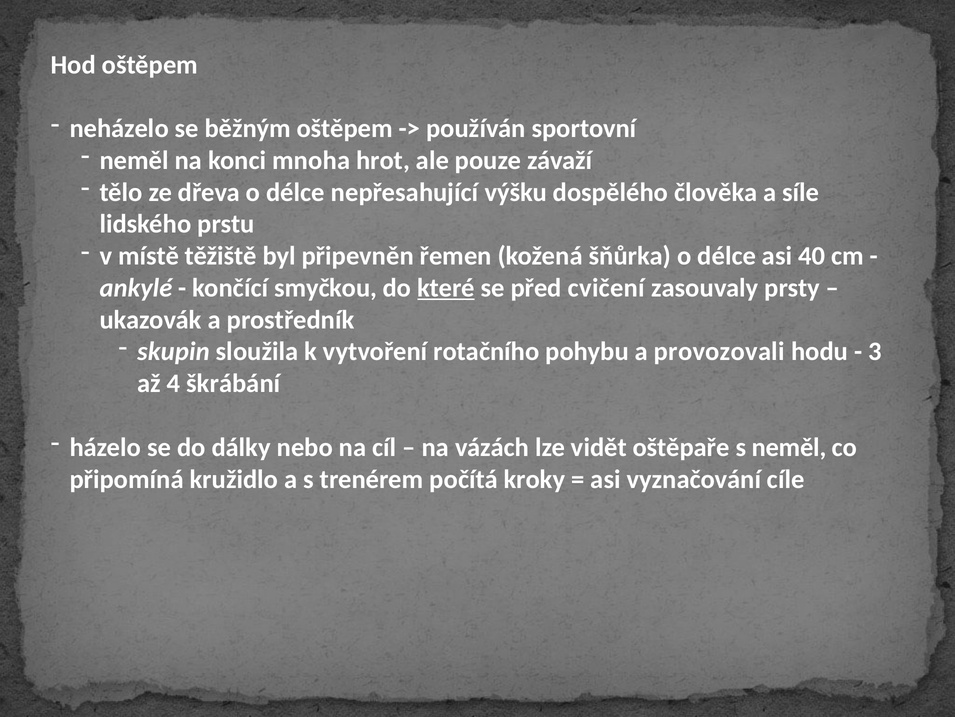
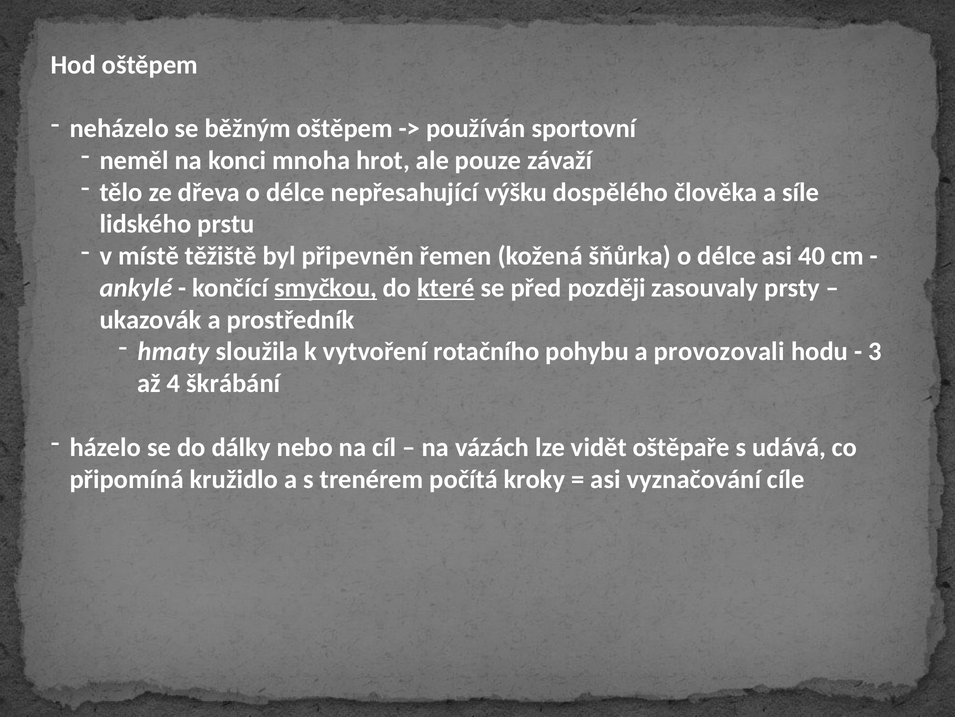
smyčkou underline: none -> present (326, 288)
cvičení: cvičení -> později (607, 288)
skupin: skupin -> hmaty (173, 351)
s neměl: neměl -> udává (789, 447)
